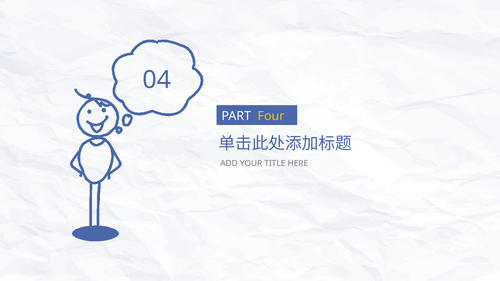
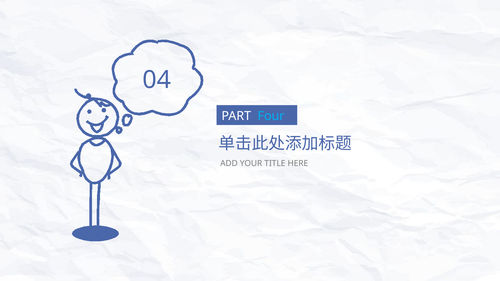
Four colour: yellow -> light blue (271, 116)
